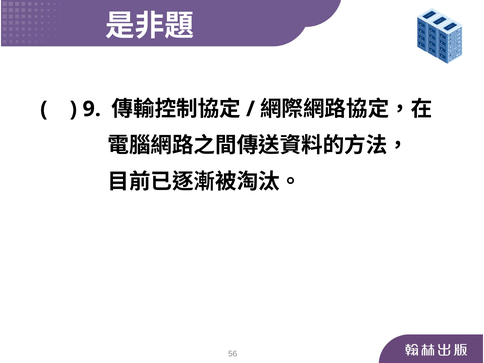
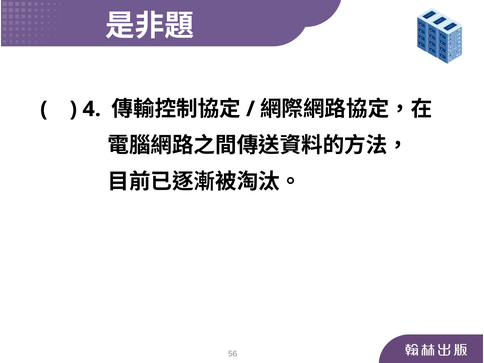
9: 9 -> 4 (92, 109)
